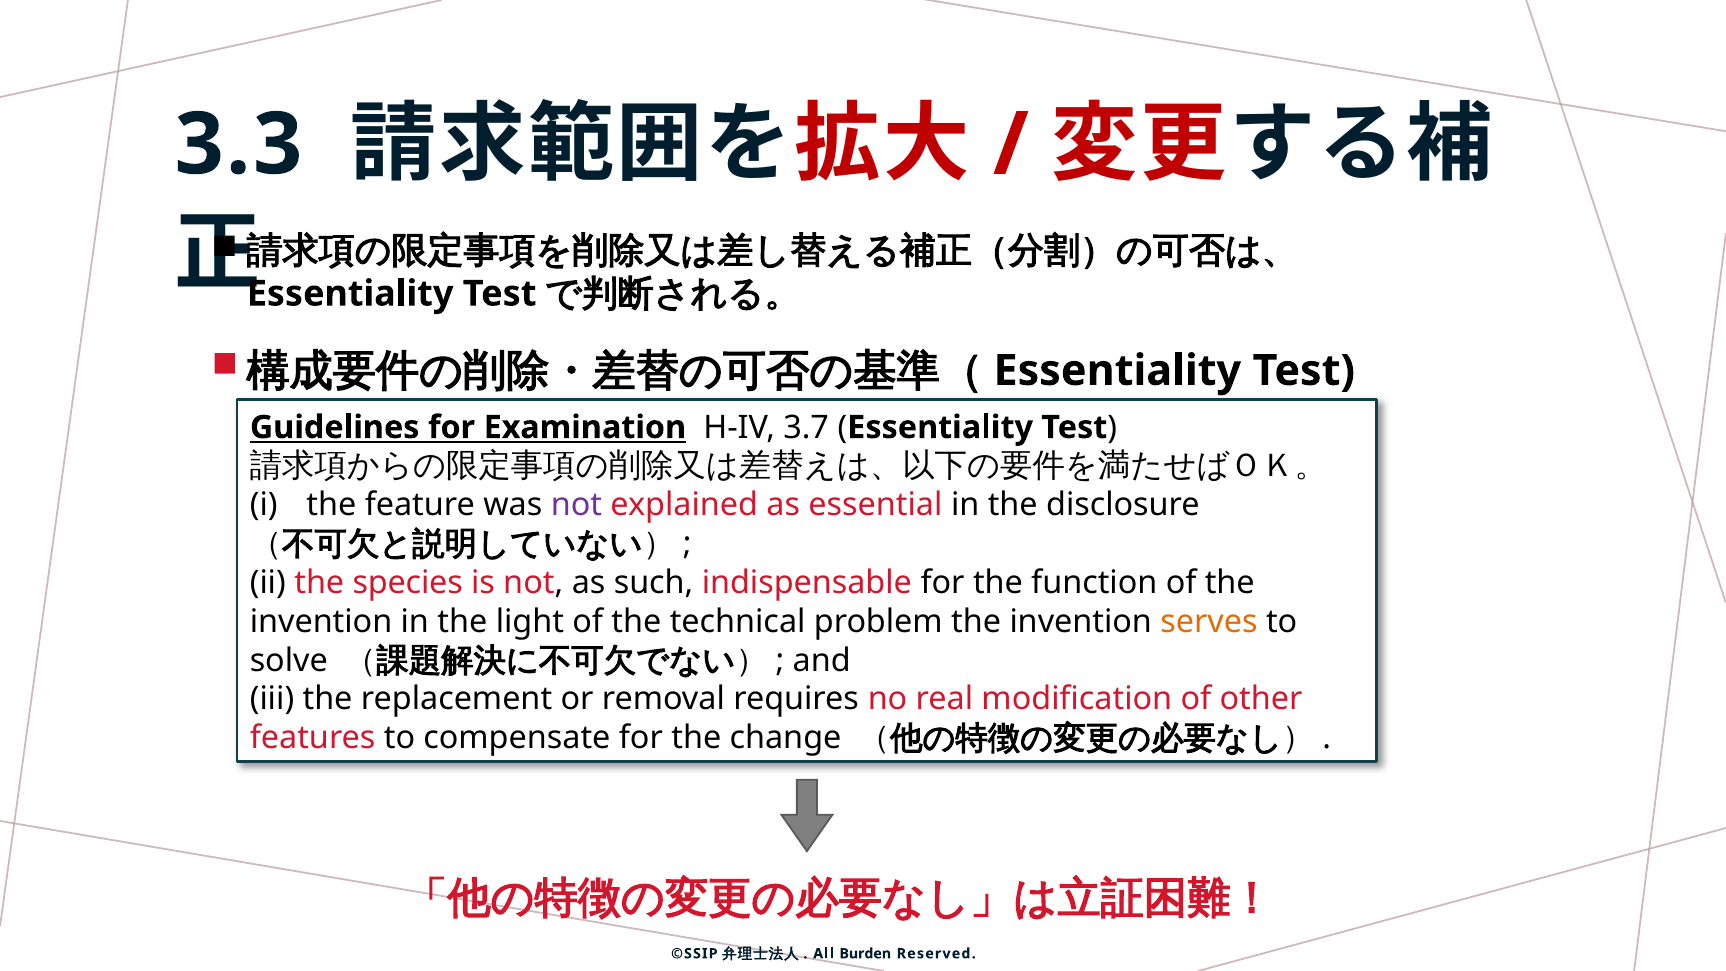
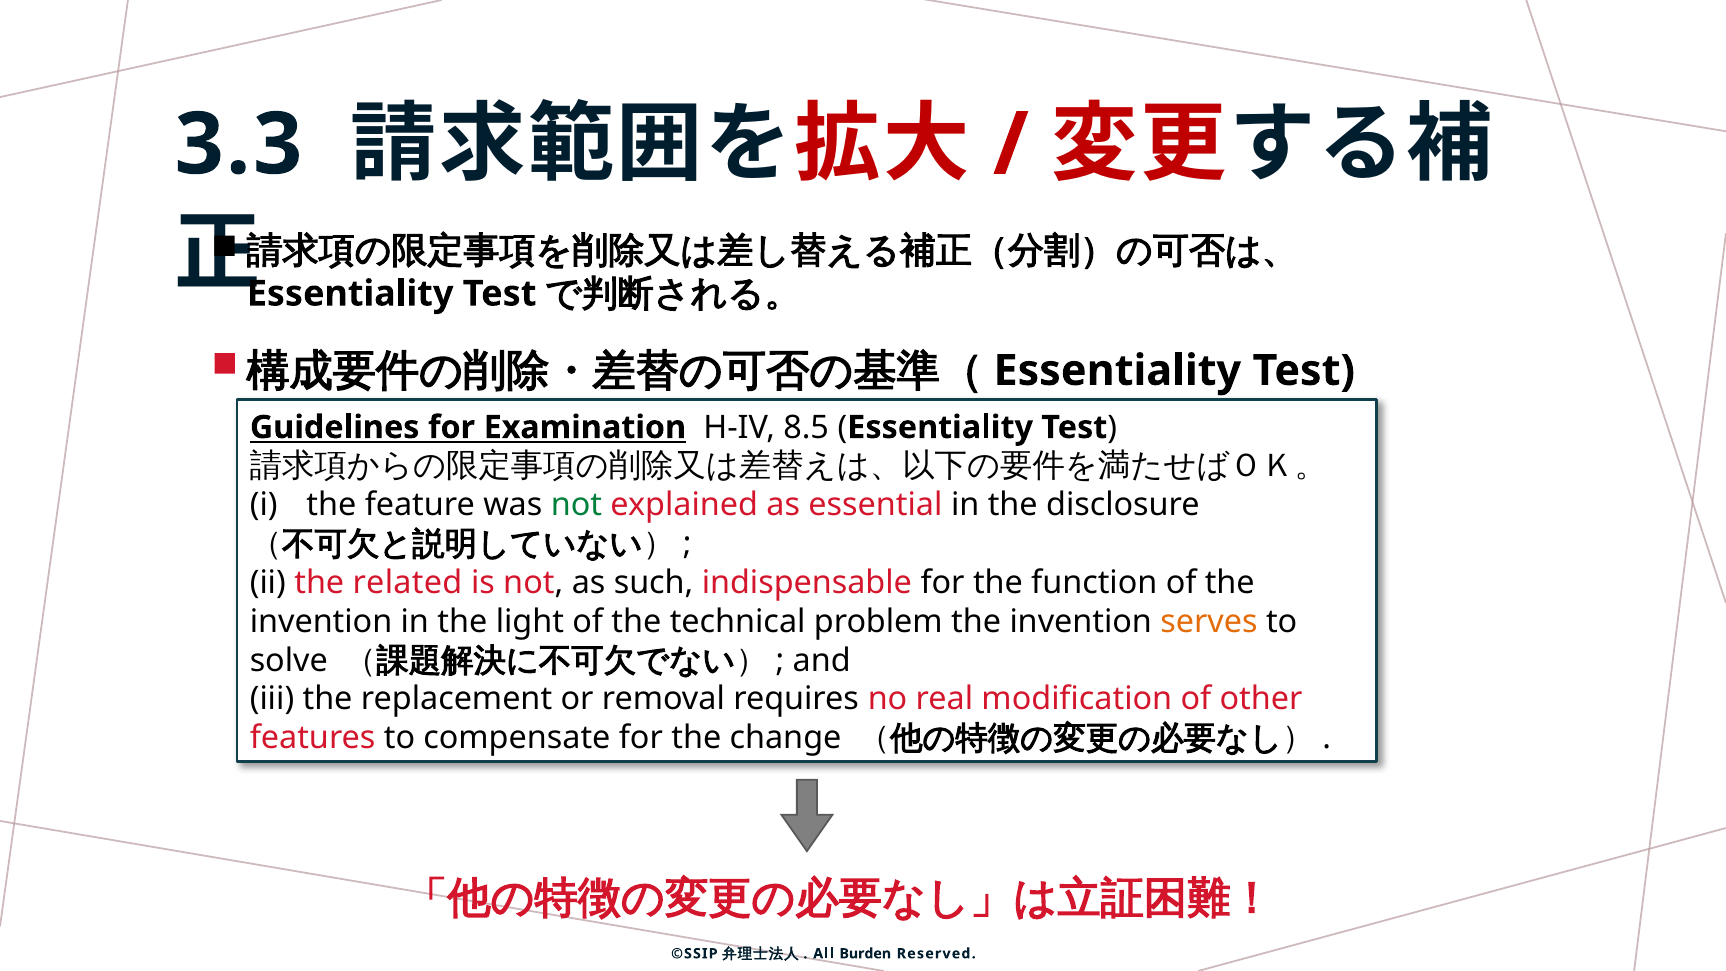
3.7: 3.7 -> 8.5 (806, 427)
not colour: purple -> green (577, 505)
species: species -> related (407, 583)
